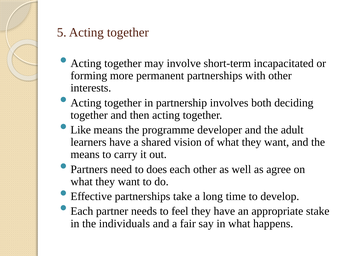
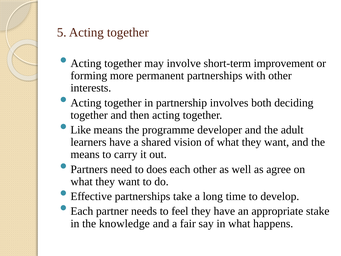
incapacitated: incapacitated -> improvement (284, 63)
individuals: individuals -> knowledge (124, 223)
